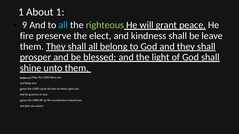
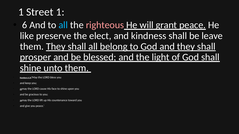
About: About -> Street (40, 12)
9: 9 -> 6 (25, 25)
righteous colour: light green -> pink (105, 25)
fire: fire -> like (27, 36)
